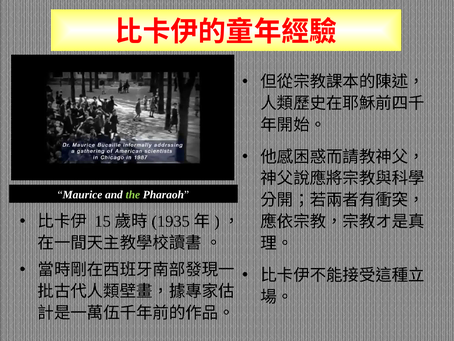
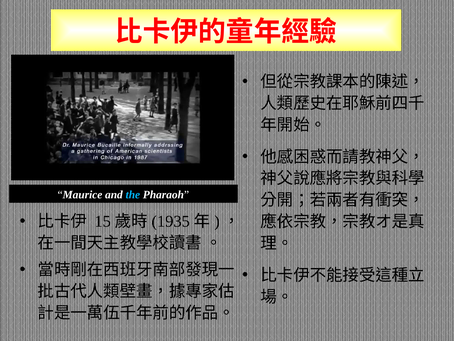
the colour: light green -> light blue (133, 194)
